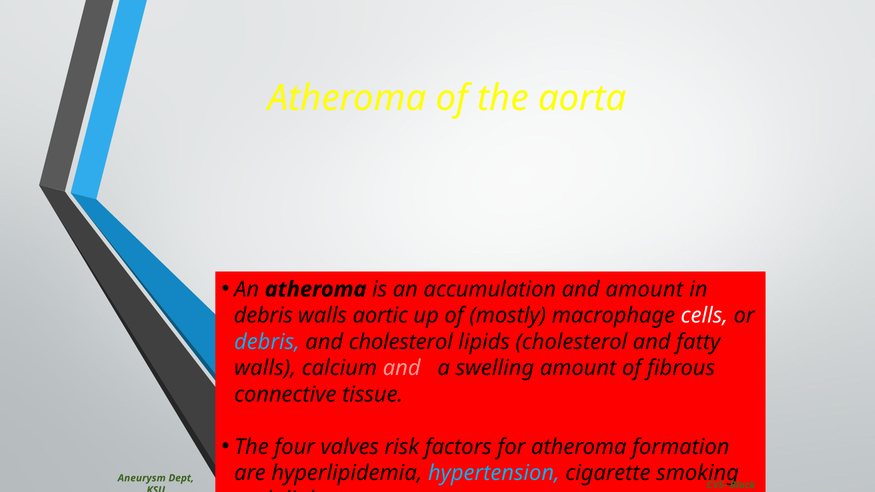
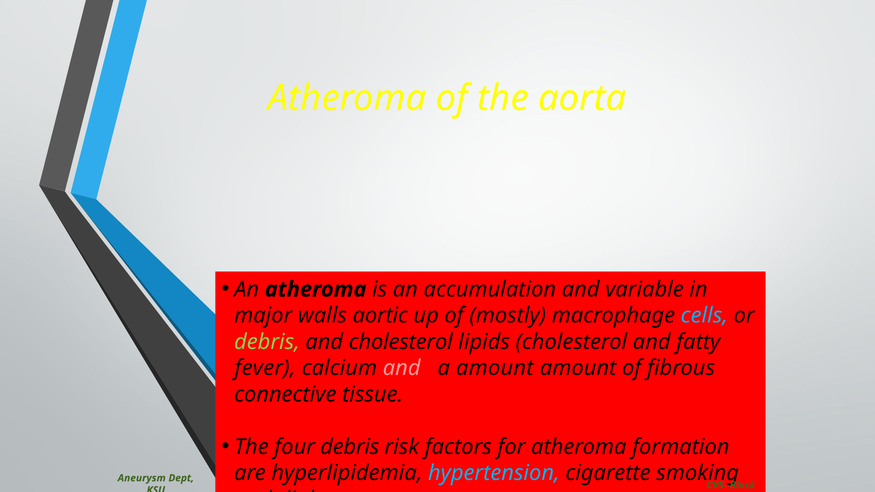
and amount: amount -> variable (644, 290)
debris: debris -> major (263, 316)
cells colour: white -> light blue (704, 316)
debris colour: light blue -> light green (267, 342)
walls: walls -> fever (265, 368)
a swelling: swelling -> amount (495, 368)
four valves: valves -> debris (350, 447)
